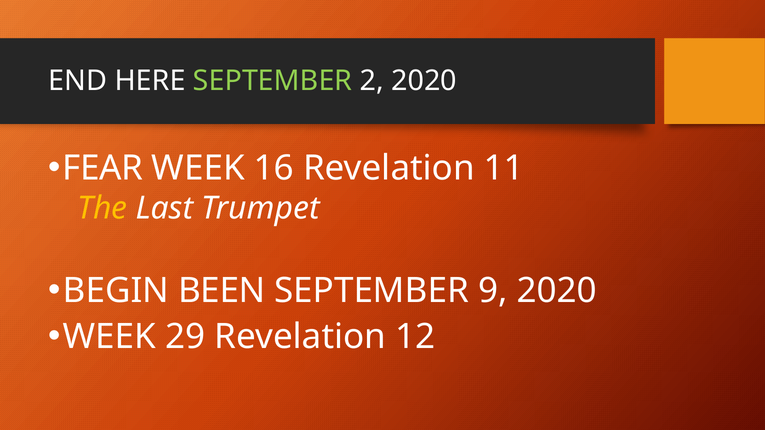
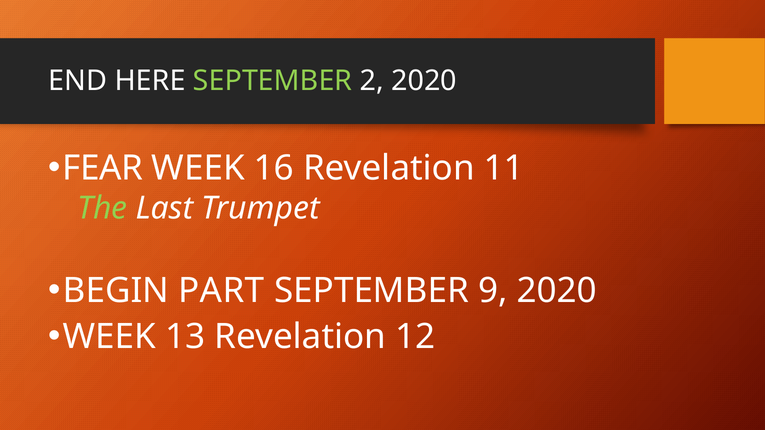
The colour: yellow -> light green (102, 208)
BEEN: BEEN -> PART (221, 291)
29: 29 -> 13 (185, 337)
